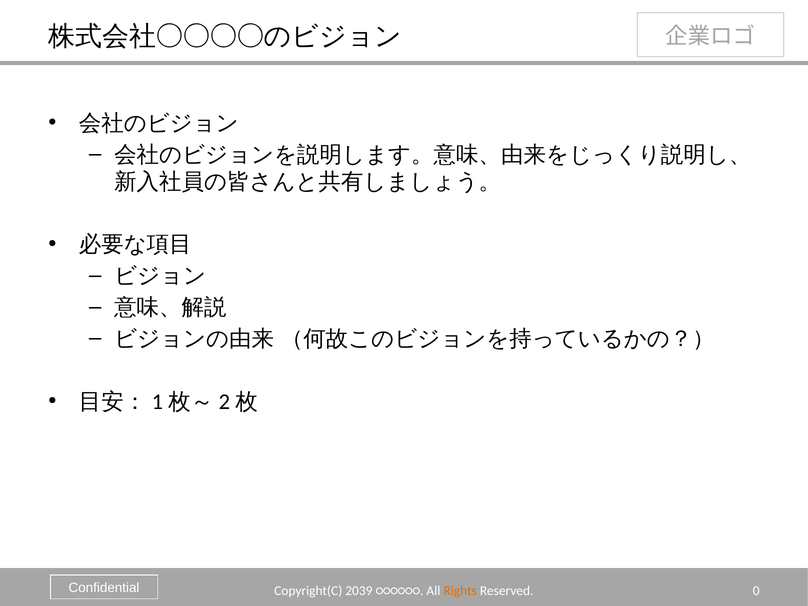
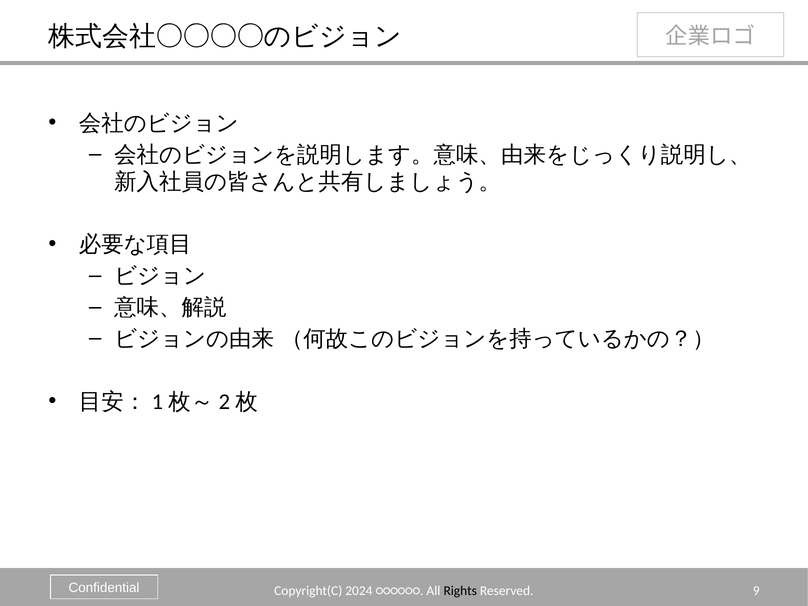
2039: 2039 -> 2024 (359, 591)
Rights colour: orange -> black (460, 591)
0: 0 -> 9 (756, 591)
